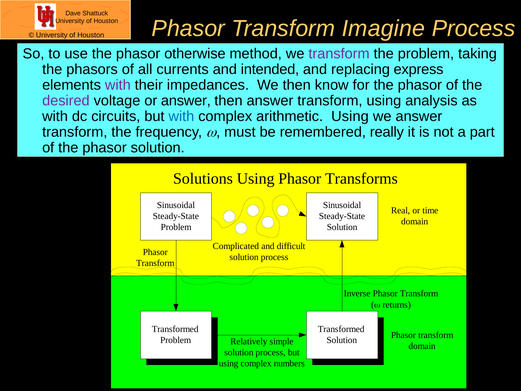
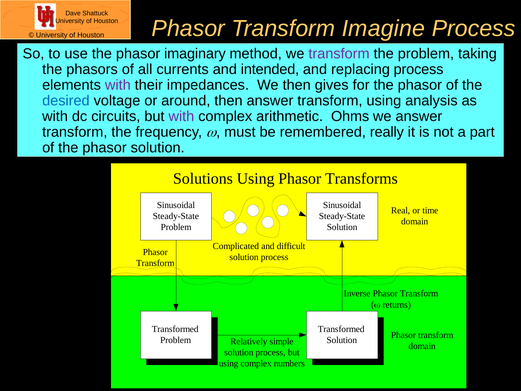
otherwise: otherwise -> imaginary (195, 54)
replacing express: express -> process (419, 69)
know: know -> gives (332, 85)
desired colour: purple -> blue (66, 101)
or answer: answer -> around (186, 101)
with colour: blue -> purple (181, 116)
arithmetic Using: Using -> Ohms (350, 116)
